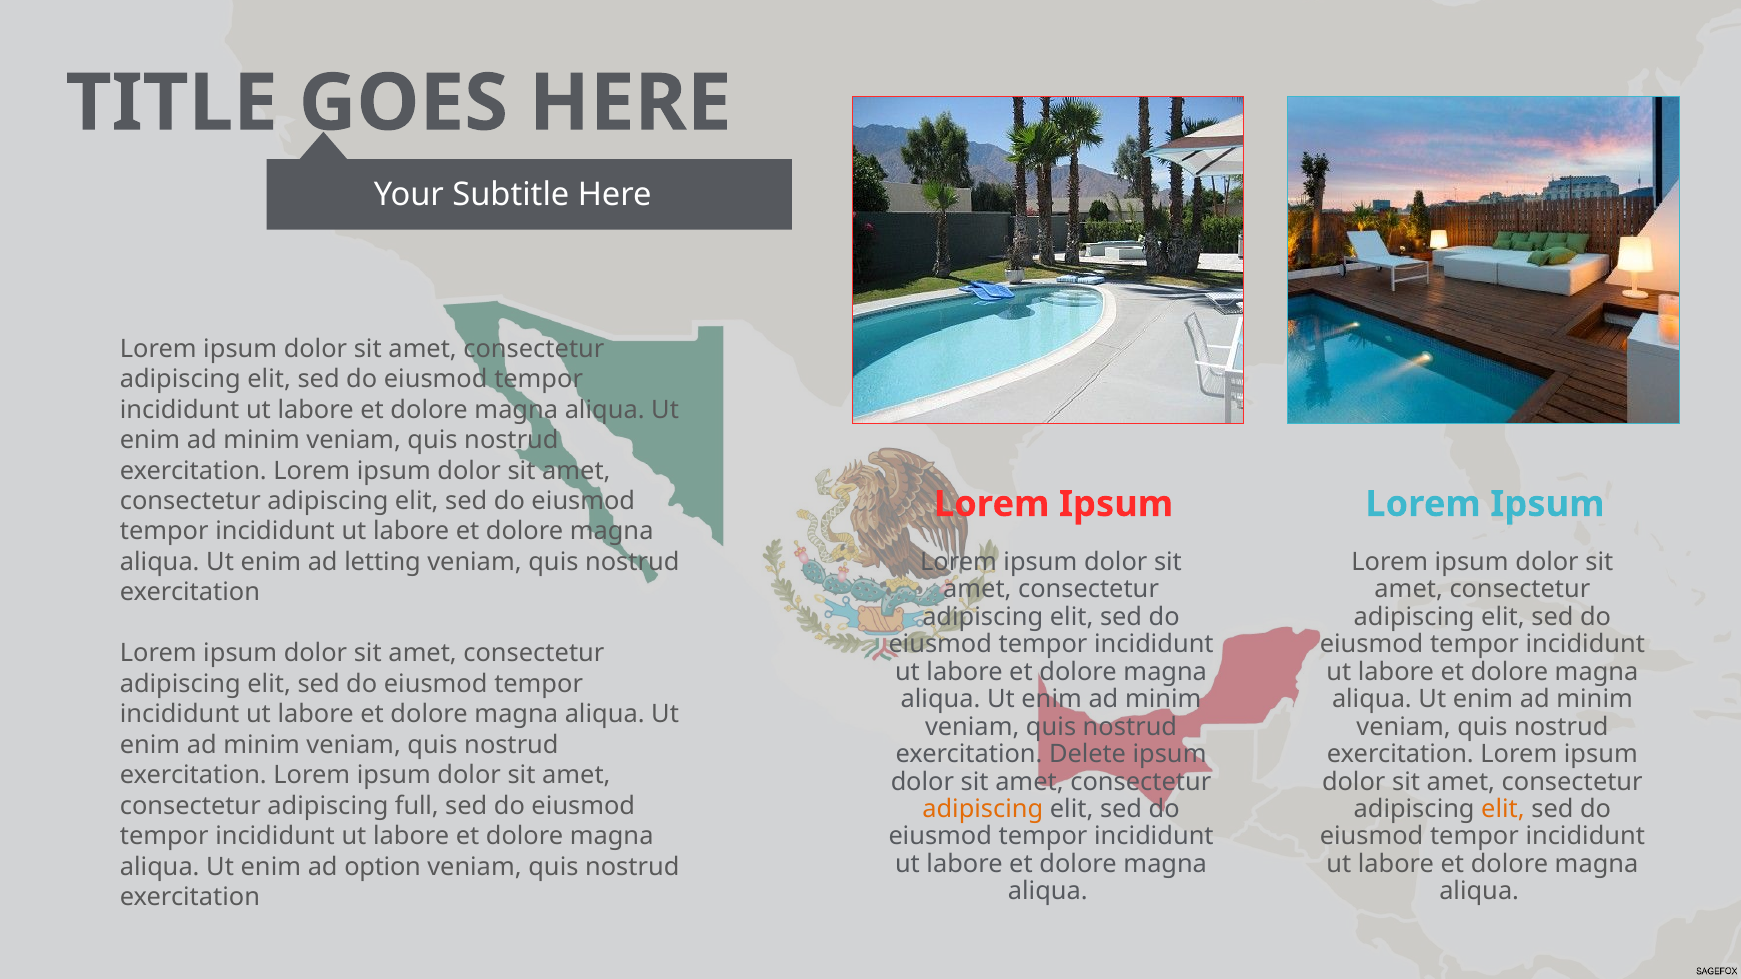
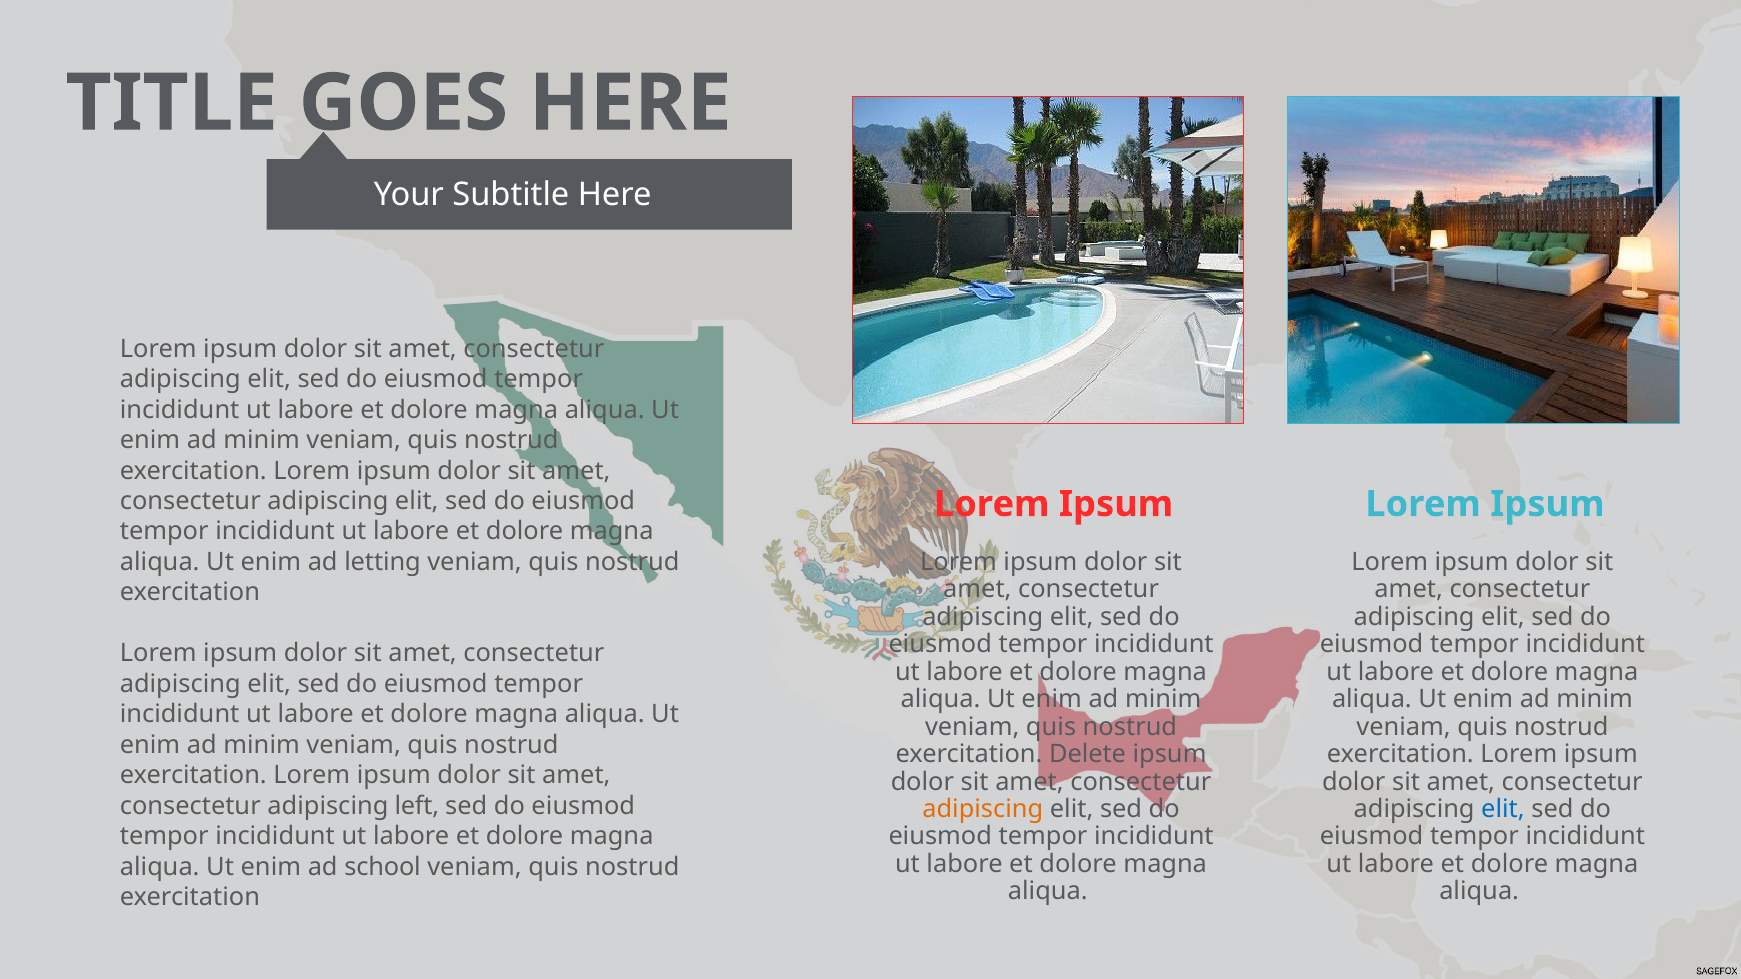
full: full -> left (417, 806)
elit colour: orange -> blue (1503, 809)
option: option -> school (383, 867)
